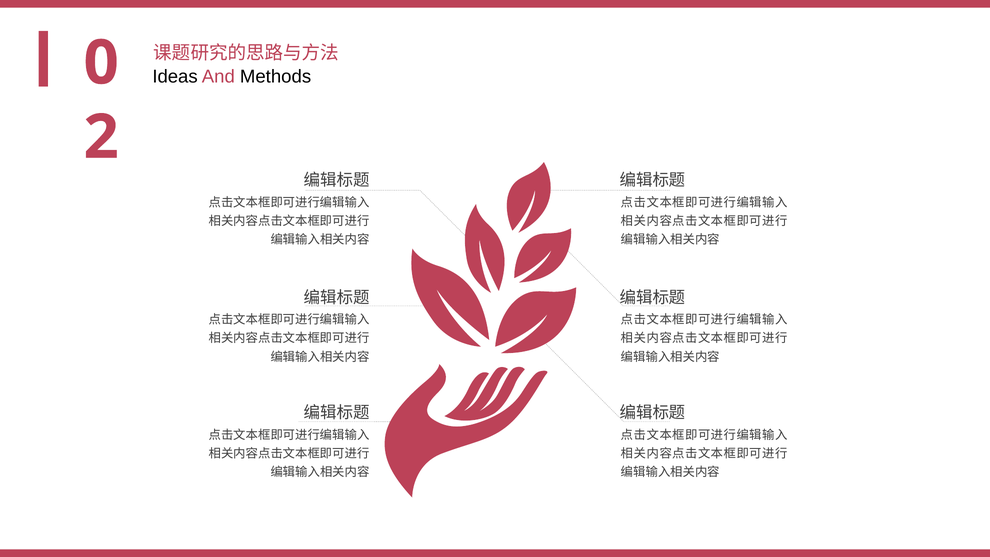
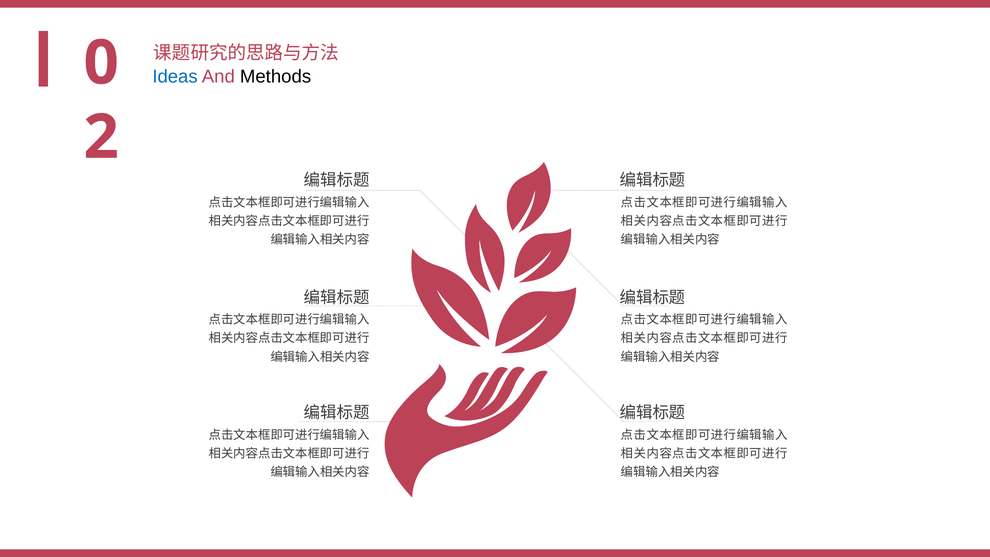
Ideas colour: black -> blue (175, 76)
